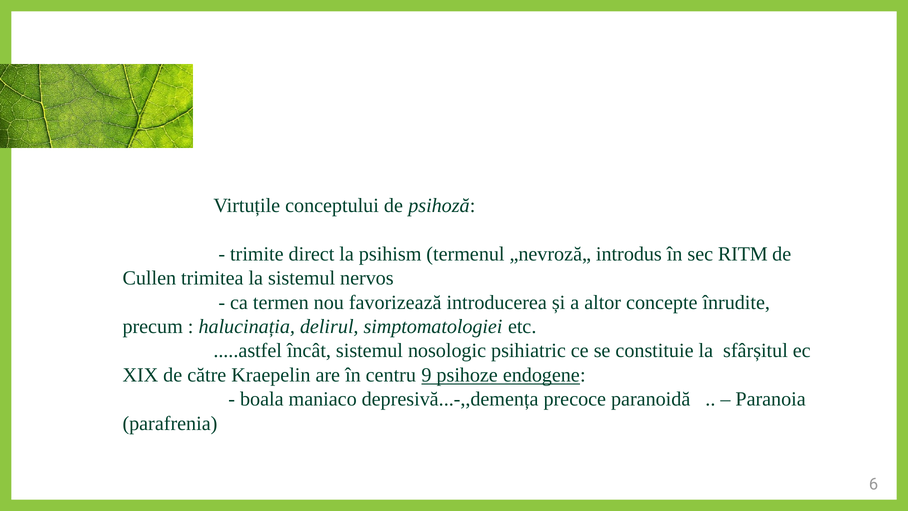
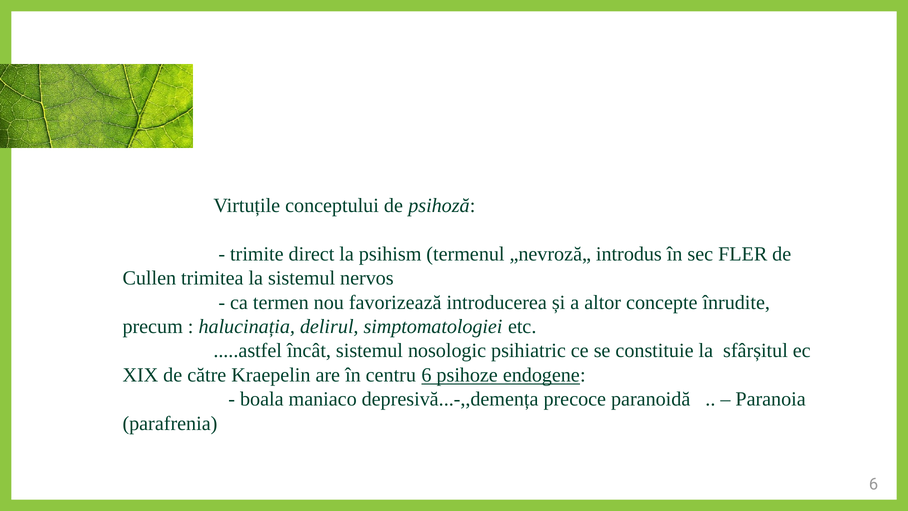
RITM: RITM -> FLER (743, 254)
centru 9: 9 -> 6 (427, 375)
